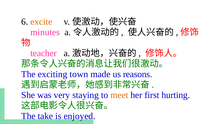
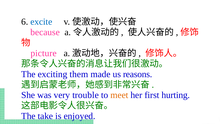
excite colour: orange -> blue (41, 22)
minutes: minutes -> because (45, 32)
teacher: teacher -> picture (44, 53)
town: town -> them (79, 74)
staying: staying -> trouble (86, 95)
